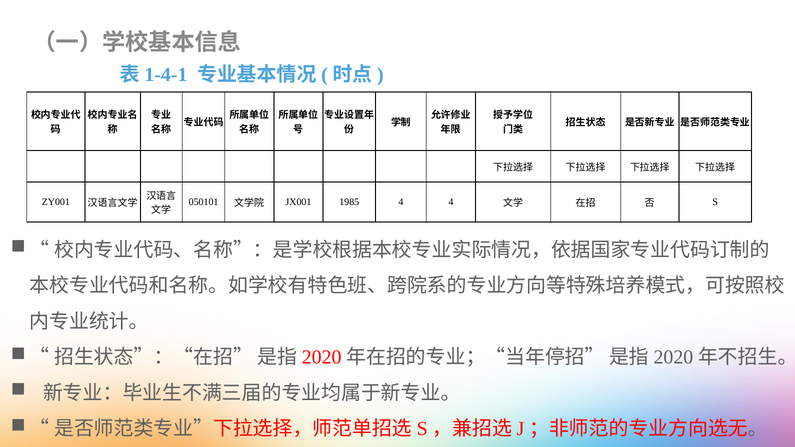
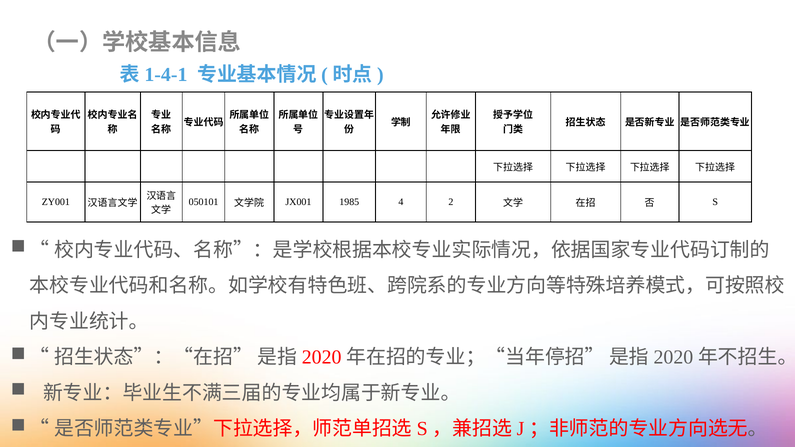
4 4: 4 -> 2 (451, 202)
